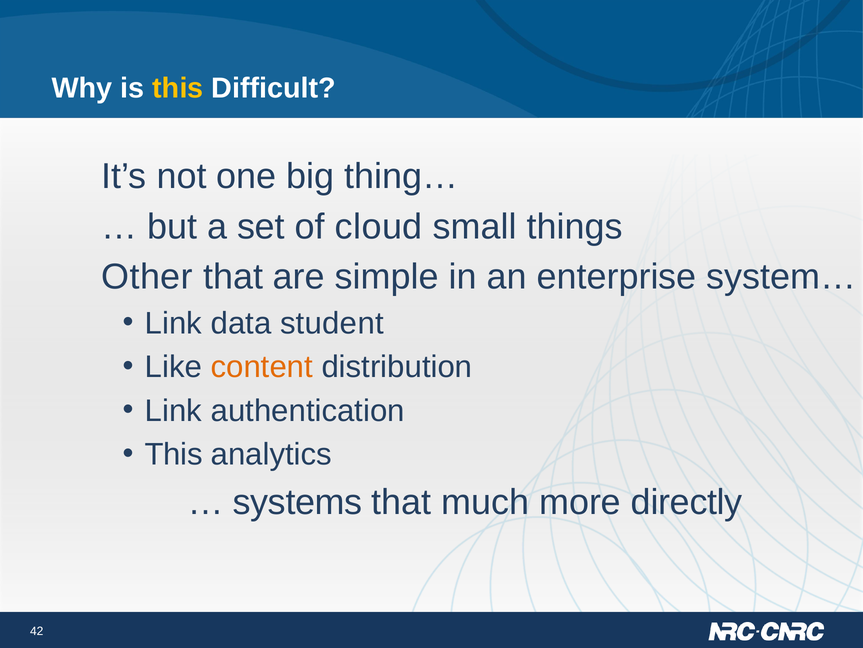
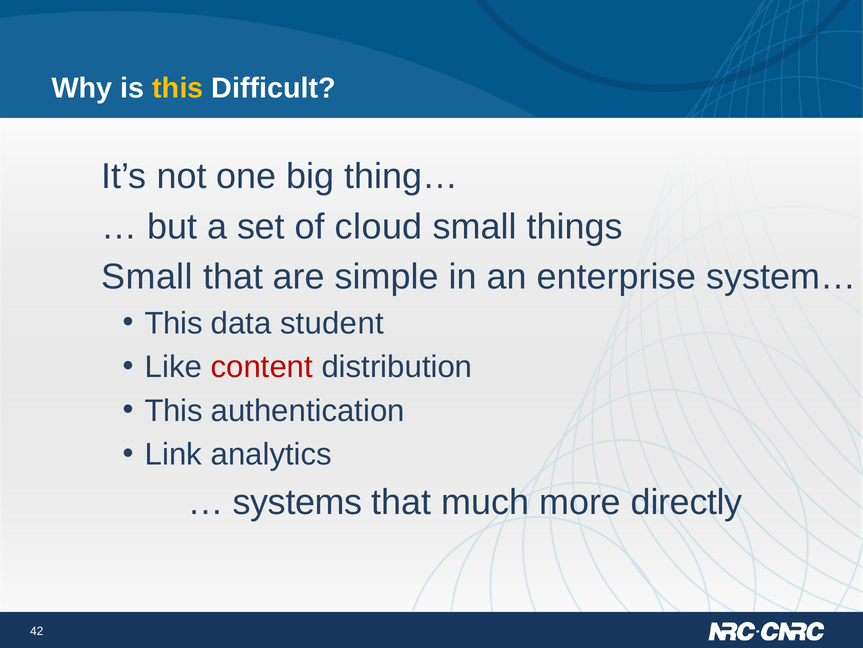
Other: Other -> Small (147, 277)
Link: Link -> This (174, 323)
content colour: orange -> red (262, 367)
Link: Link -> This (174, 410)
This: This -> Link (173, 454)
